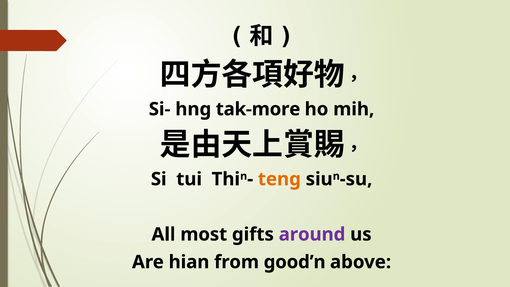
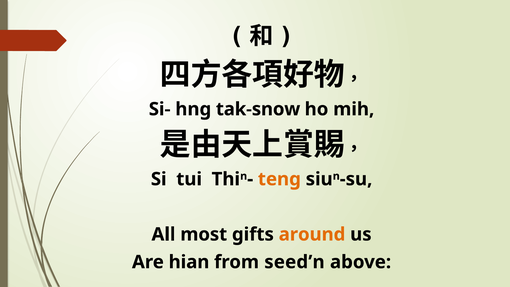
tak-more: tak-more -> tak-snow (258, 109)
around colour: purple -> orange (312, 234)
good’n: good’n -> seed’n (294, 262)
